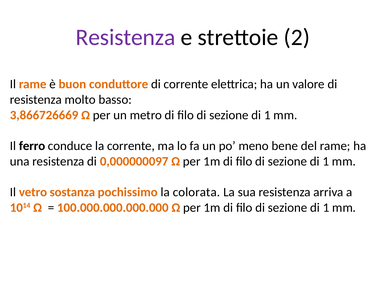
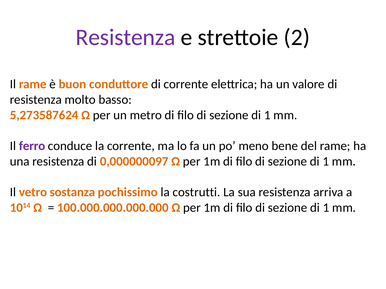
3,866726669: 3,866726669 -> 5,273587624 (44, 115)
ferro colour: black -> purple (32, 146)
colorata: colorata -> costrutti (197, 192)
